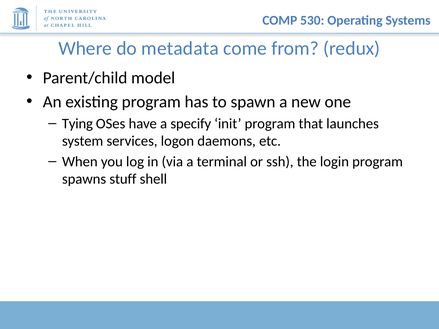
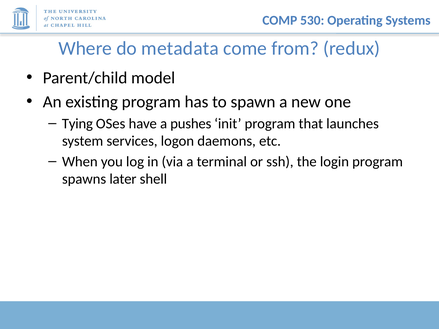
specify: specify -> pushes (191, 124)
stuff: stuff -> later (123, 179)
